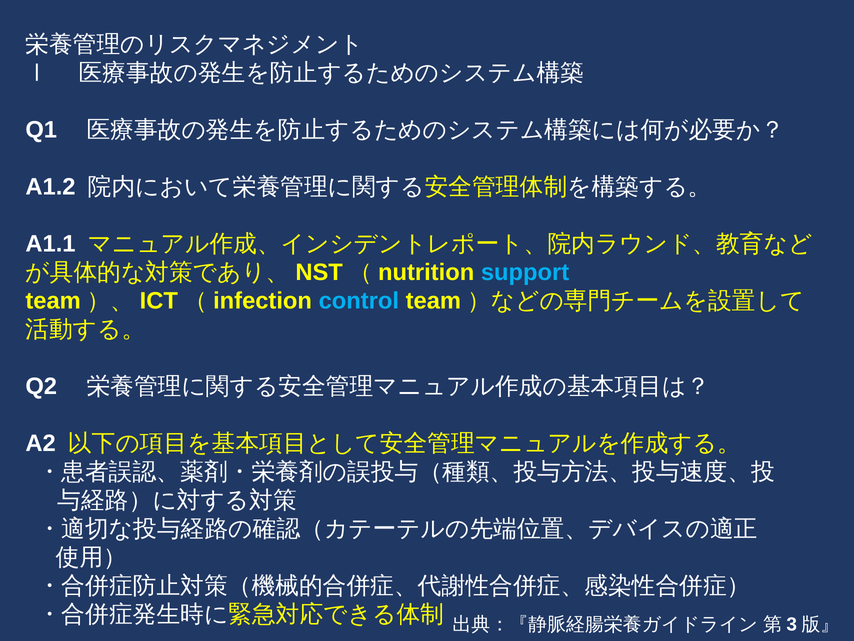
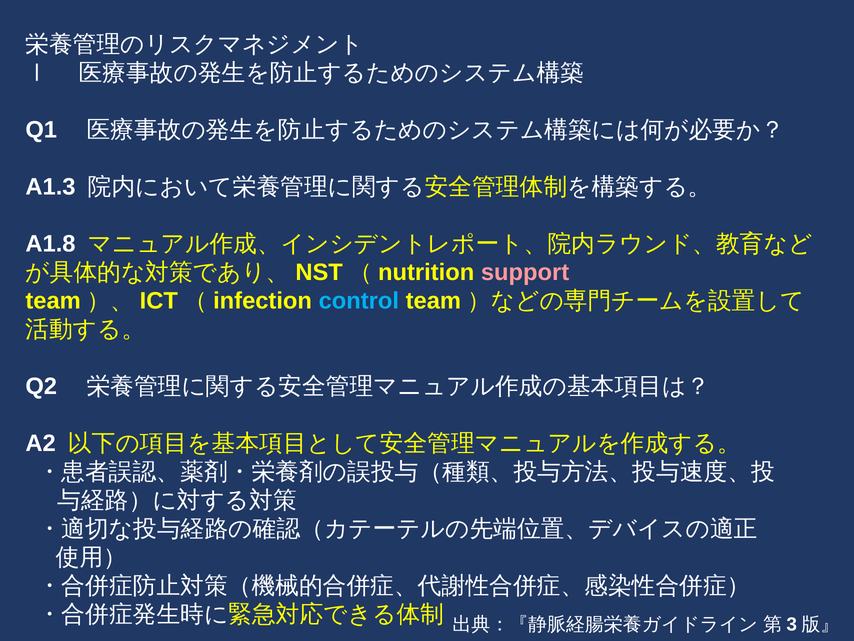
A1.2: A1.2 -> A1.3 (50, 187)
A1.1: A1.1 -> A1.8 (50, 244)
support colour: light blue -> pink (525, 272)
